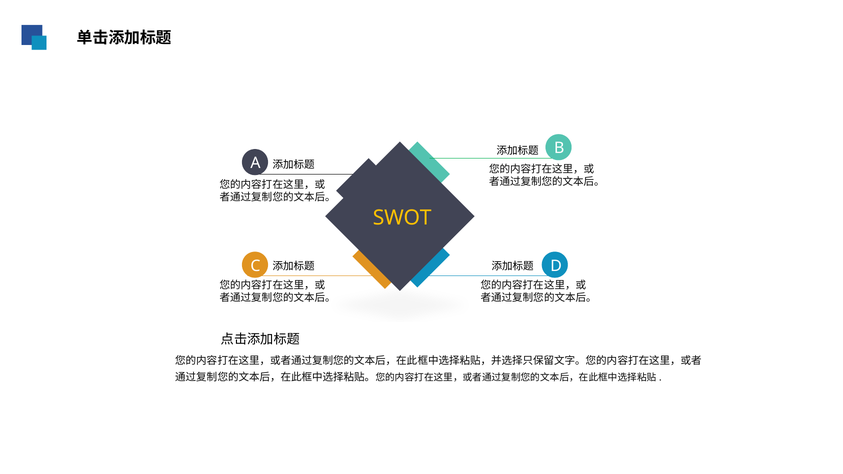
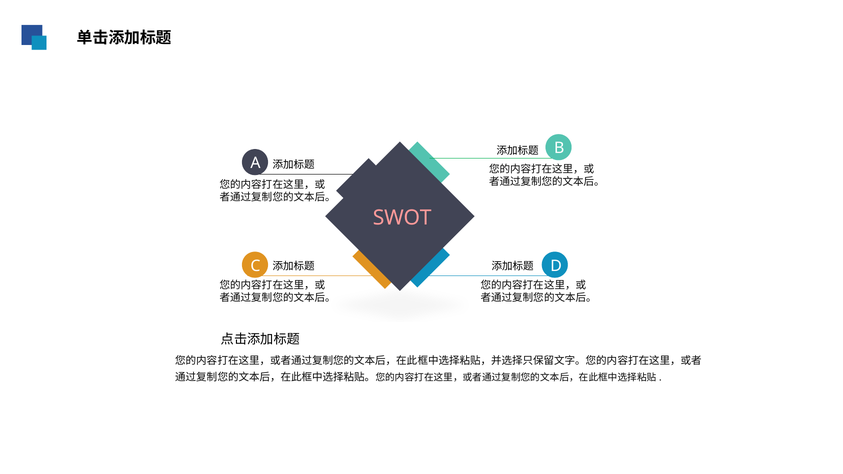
SWOT colour: yellow -> pink (402, 218)
